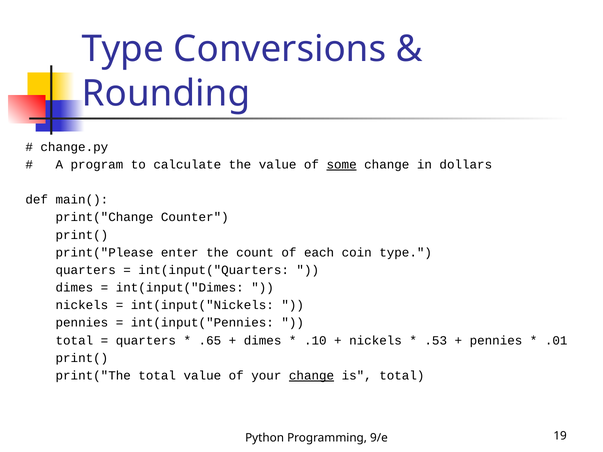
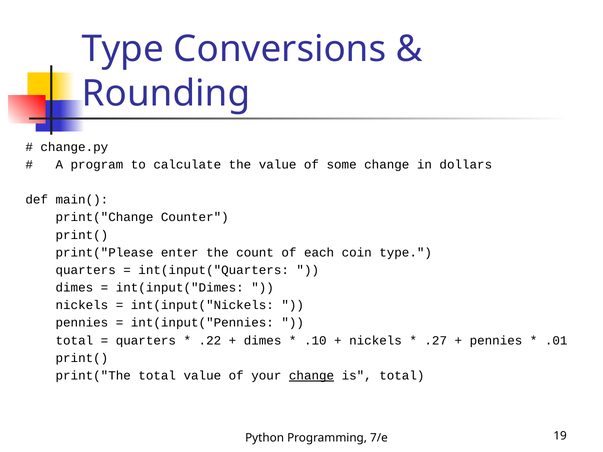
some underline: present -> none (342, 165)
.65: .65 -> .22 (210, 341)
.53: .53 -> .27 (436, 341)
9/e: 9/e -> 7/e (379, 438)
